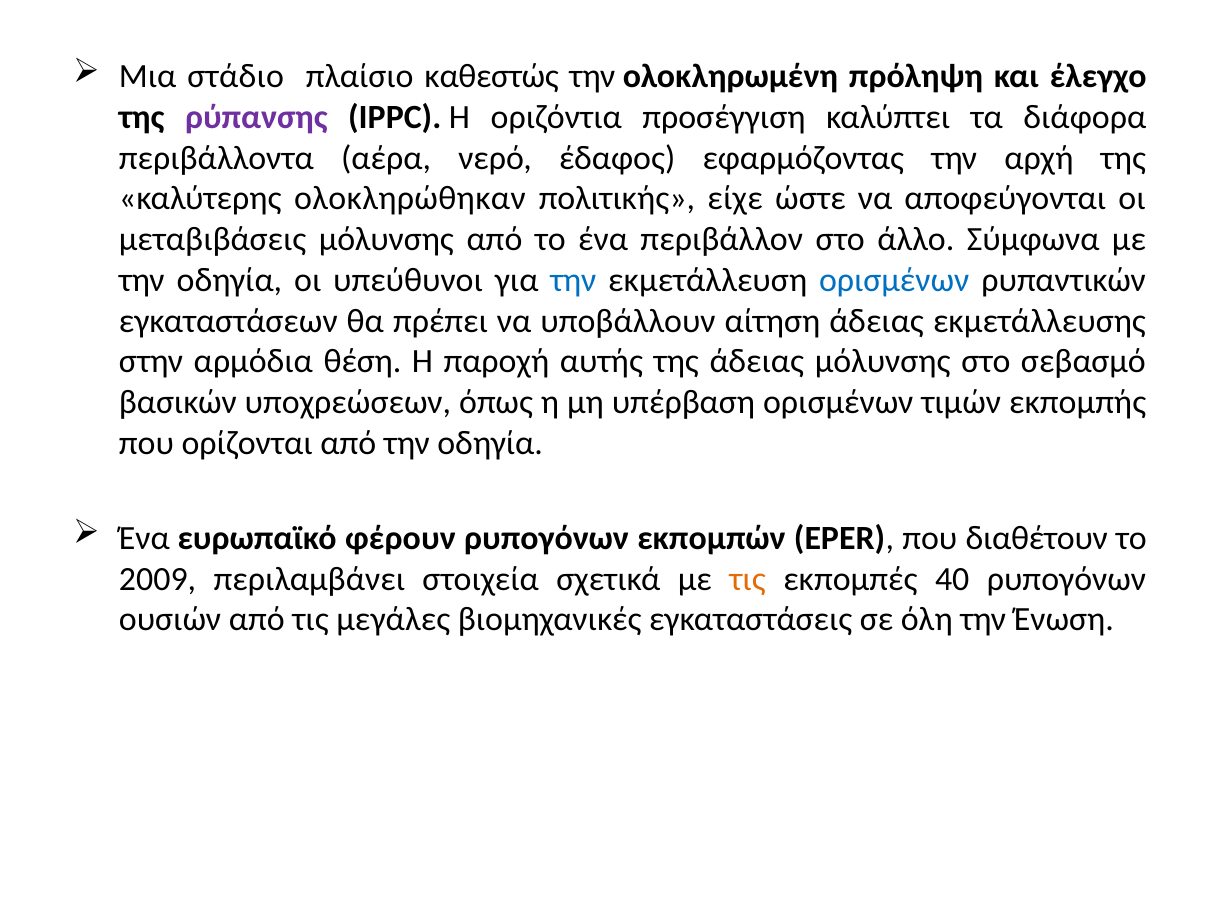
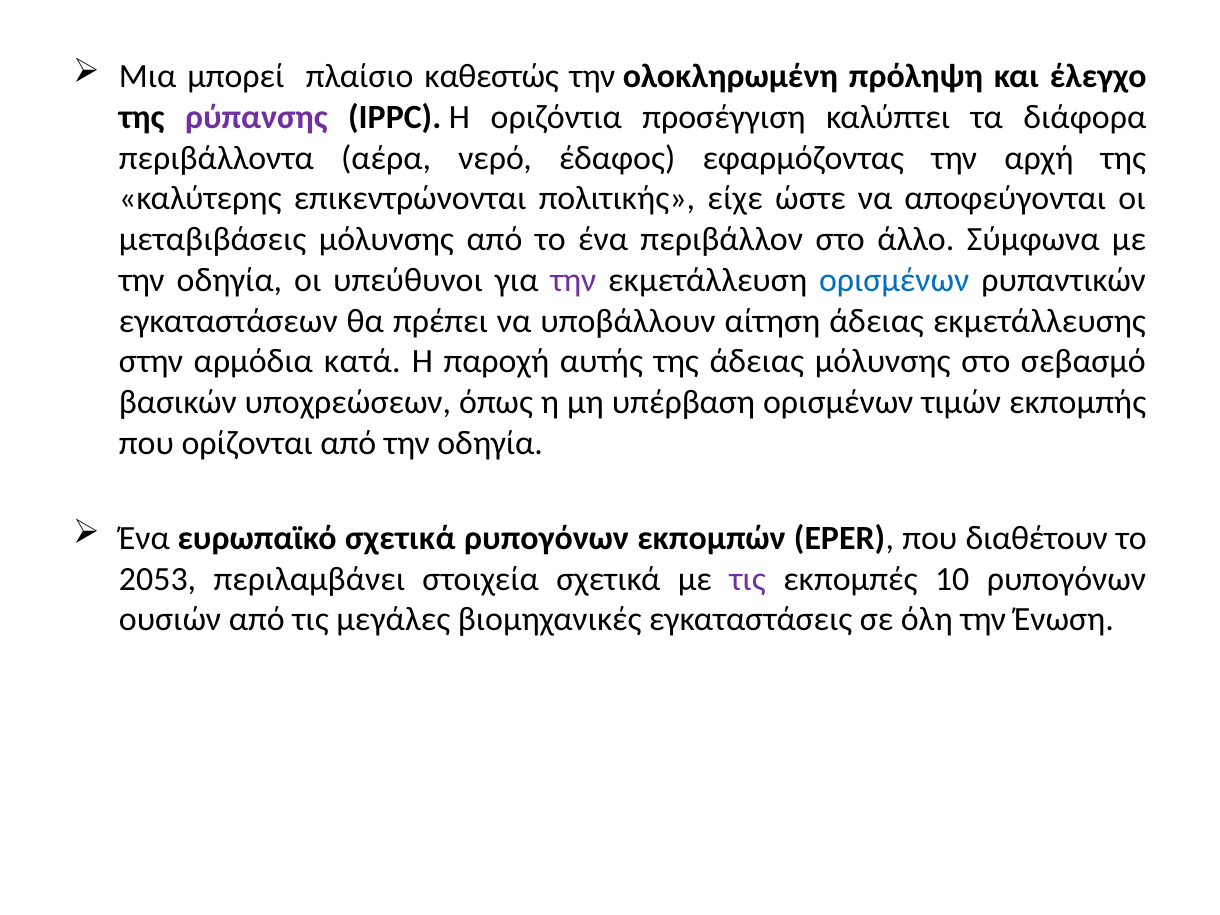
στάδιο: στάδιο -> μπορεί (236, 77)
ολοκληρώθηκαν: ολοκληρώθηκαν -> επικεντρώνονται (410, 199)
την colour: blue -> purple (573, 280)
θέση: θέση -> κατά (362, 362)
ευρωπαϊκό φέρουν: φέρουν -> σχετικά (400, 538)
2009: 2009 -> 2053 (158, 579)
τις colour: orange -> purple (748, 579)
40: 40 -> 10 (952, 579)
